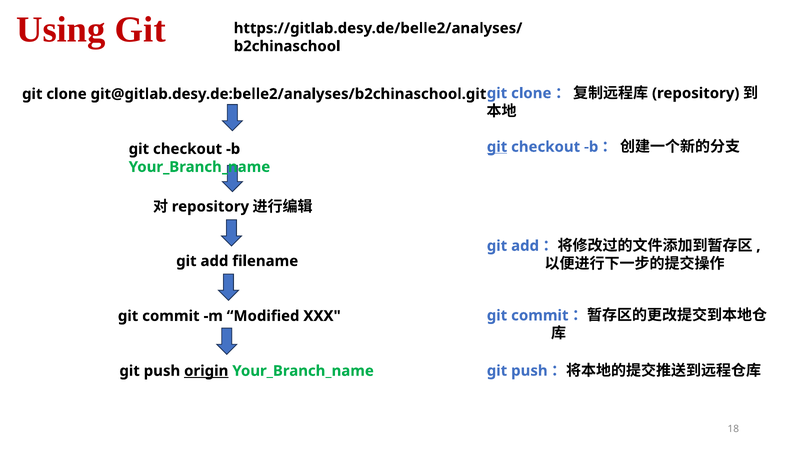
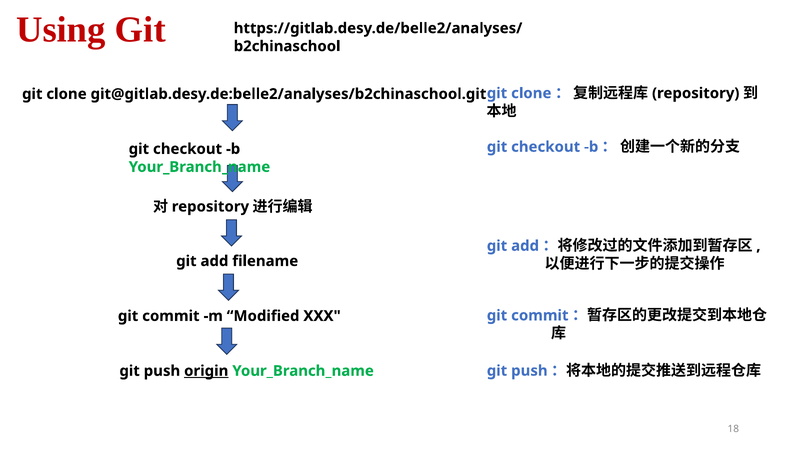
git underline: present -> none (497, 147)
